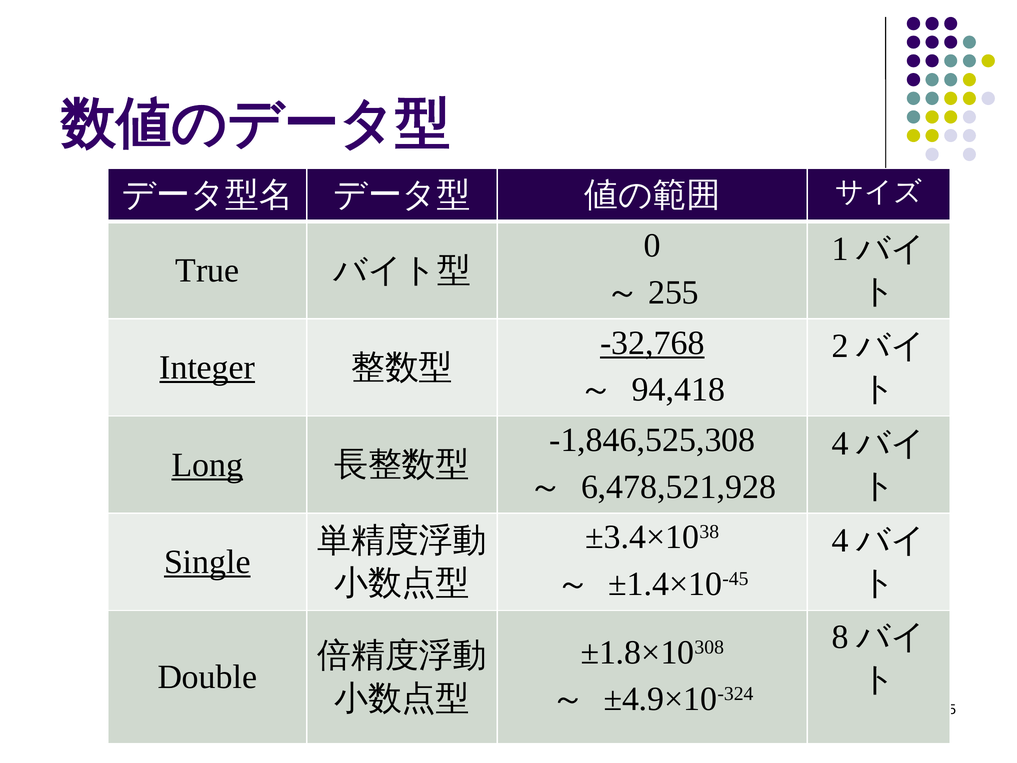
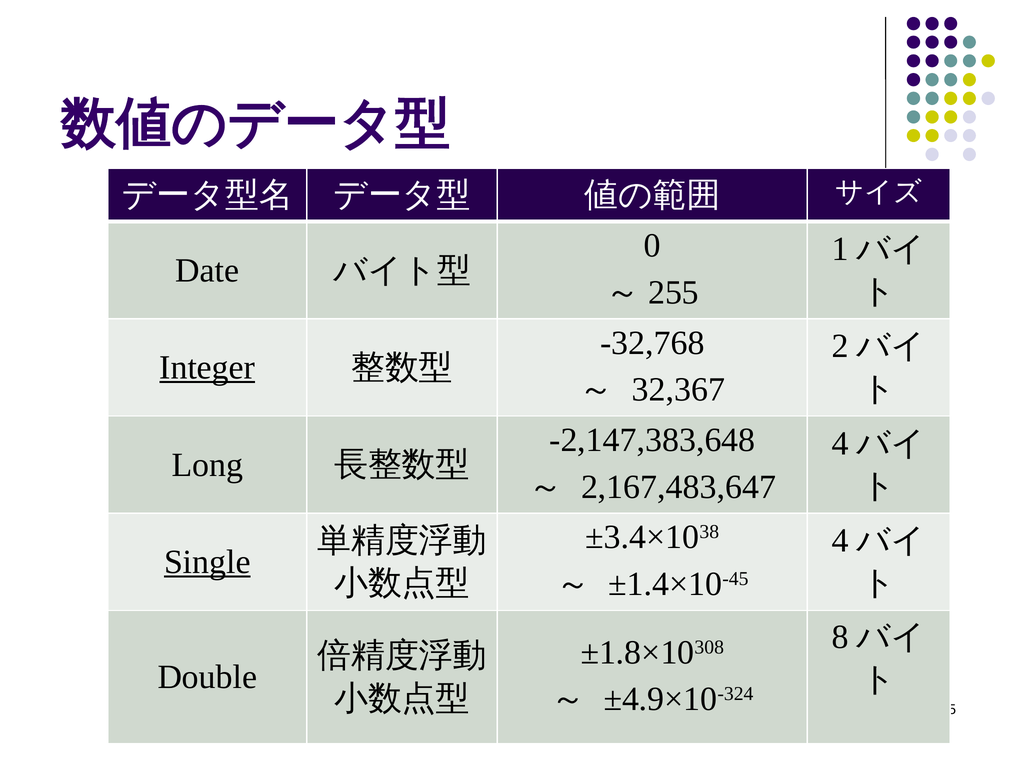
True: True -> Date (207, 270)
-32,768 underline: present -> none (652, 343)
94,418: 94,418 -> 32,367 (678, 390)
-1,846,525,308: -1,846,525,308 -> -2,147,383,648 (652, 440)
Long underline: present -> none (207, 465)
6,478,521,928: 6,478,521,928 -> 2,167,483,647 (678, 487)
